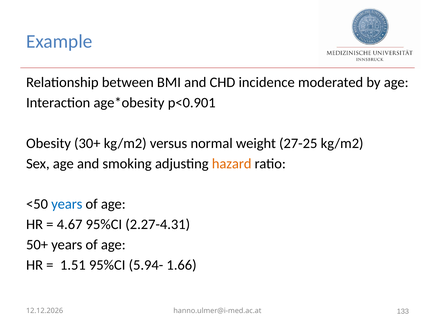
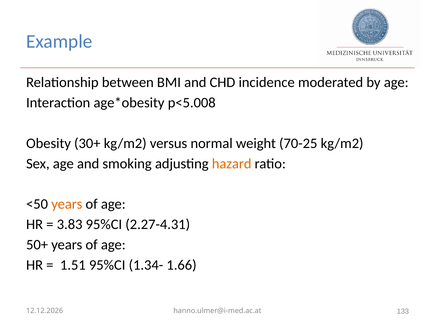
p<0.901: p<0.901 -> p<5.008 (192, 103)
27-25: 27-25 -> 70-25 (298, 143)
years colour: blue -> orange (67, 204)
4.67: 4.67 -> 3.83 (70, 225)
5.94-: 5.94- -> 1.34- (146, 265)
